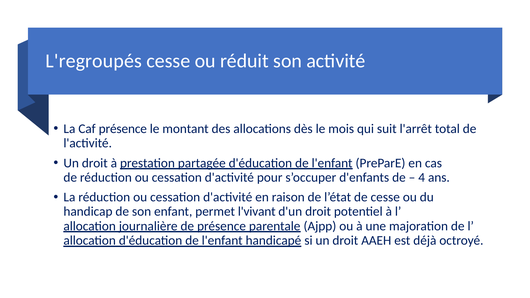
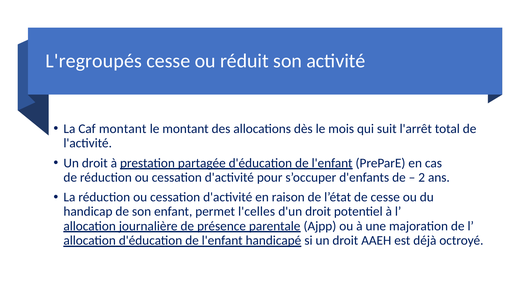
Caf présence: présence -> montant (123, 129)
4: 4 -> 2 (422, 178)
l'vivant: l'vivant -> l'celles (257, 212)
